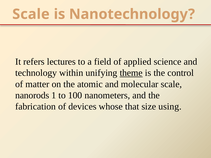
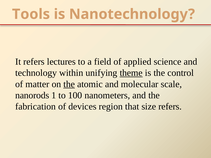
Scale: Scale -> Tools (31, 14)
the underline: none -> present (69, 84)
whose: whose -> region (111, 107)
size using: using -> refers (170, 107)
